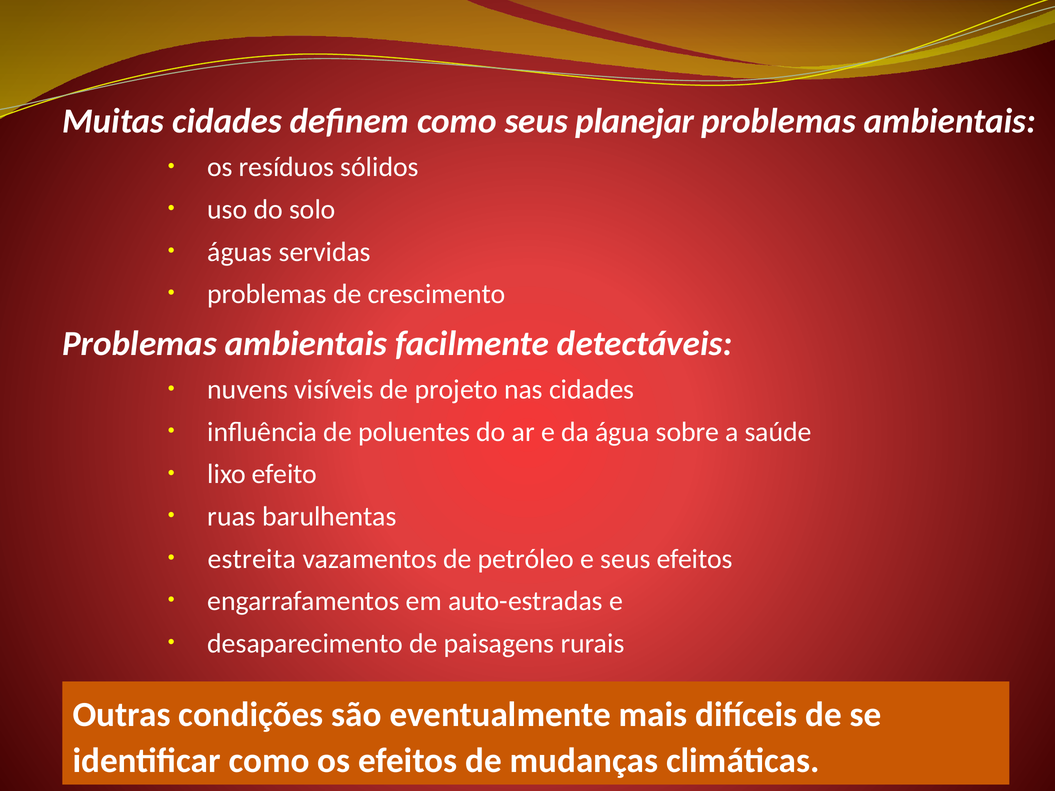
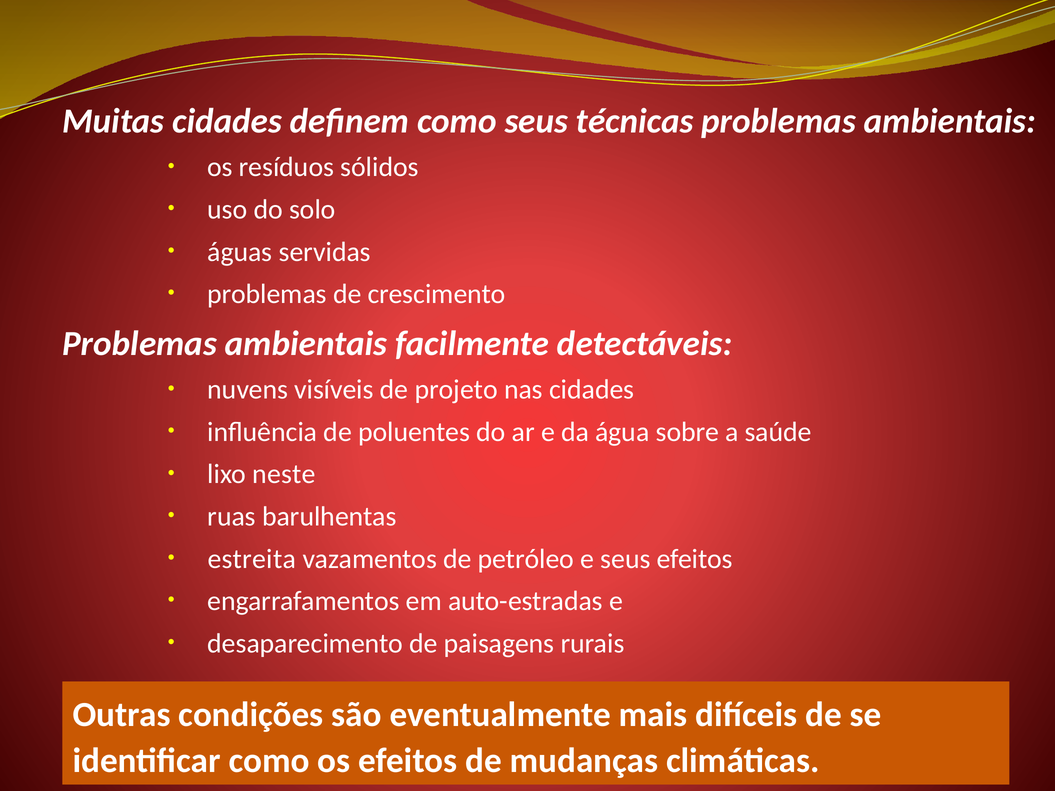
planejar: planejar -> técnicas (635, 121)
efeito: efeito -> neste (284, 474)
